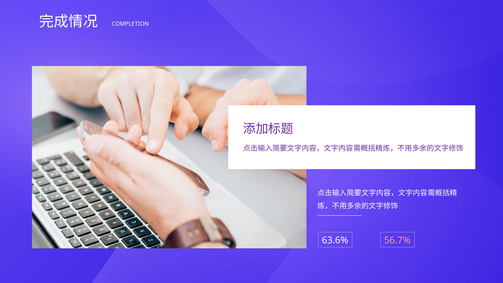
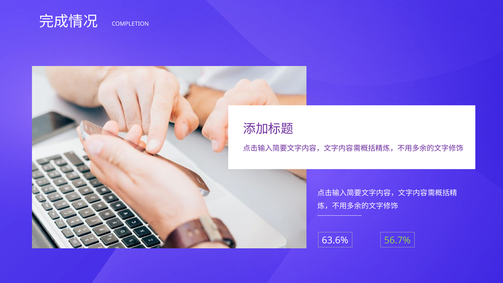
56.7% colour: pink -> light green (397, 240)
